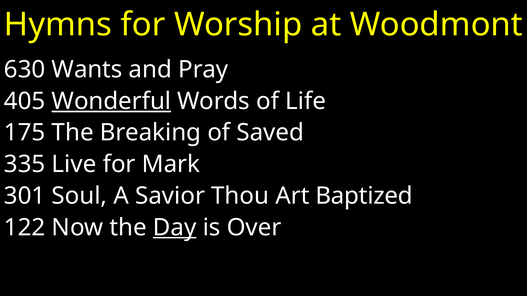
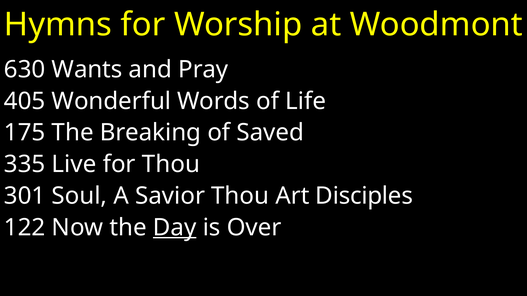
Wonderful underline: present -> none (111, 101)
for Mark: Mark -> Thou (171, 164)
Baptized: Baptized -> Disciples (364, 196)
